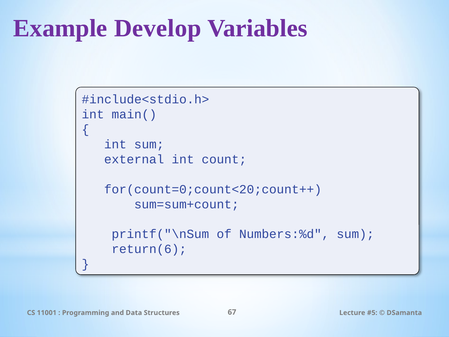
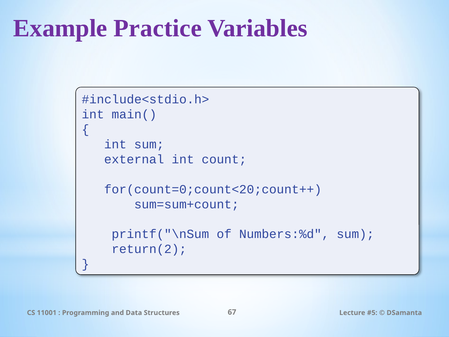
Develop: Develop -> Practice (158, 28)
return(6: return(6 -> return(2 (149, 249)
